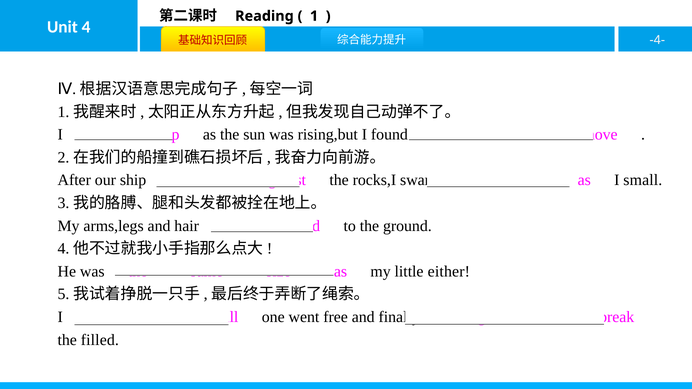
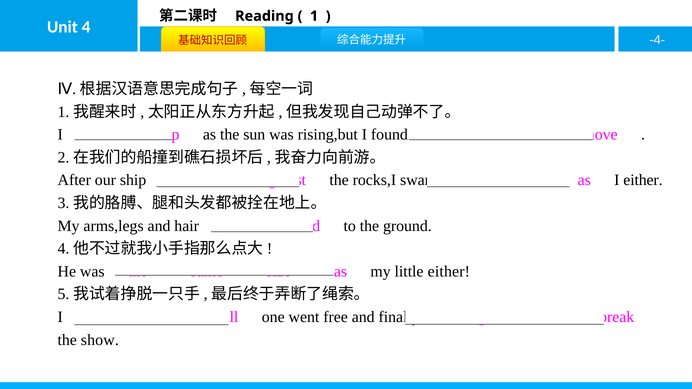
I small: small -> either (643, 180)
filled: filled -> show (100, 340)
